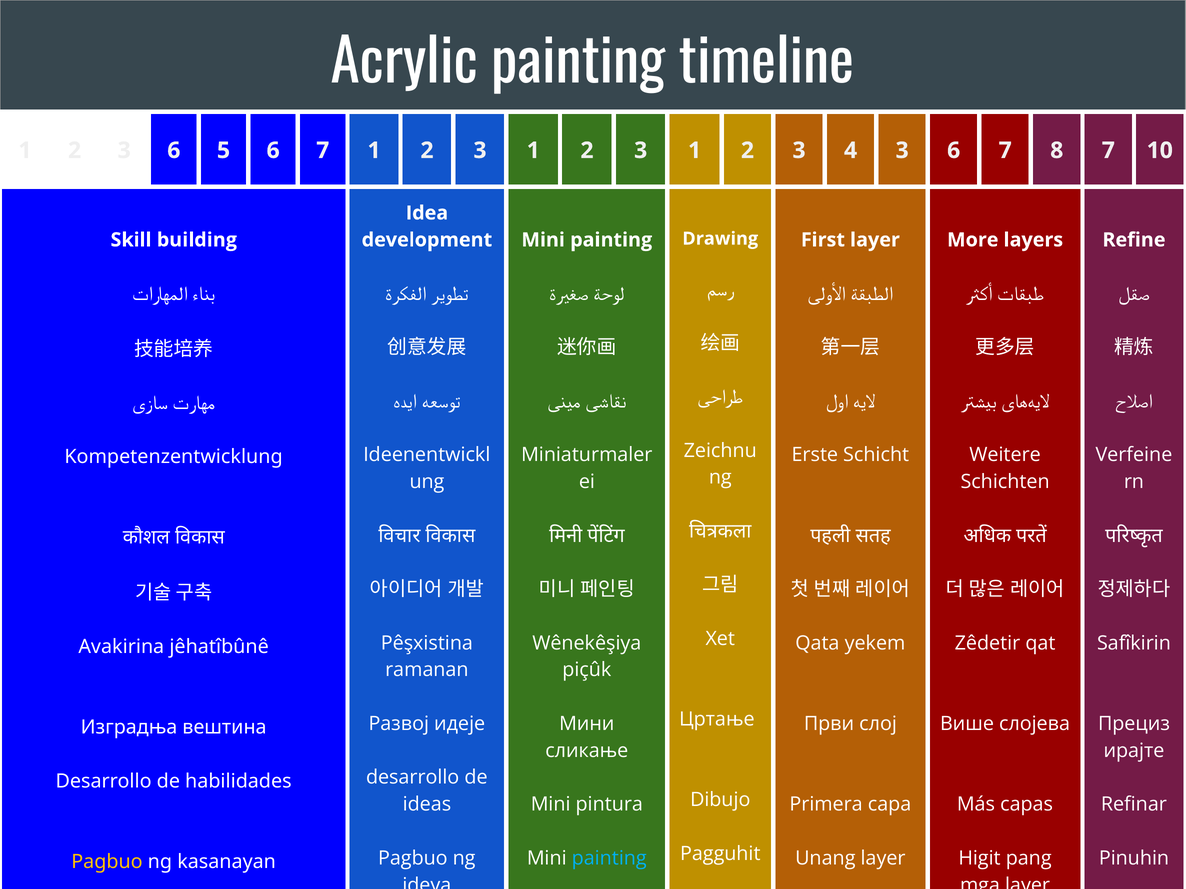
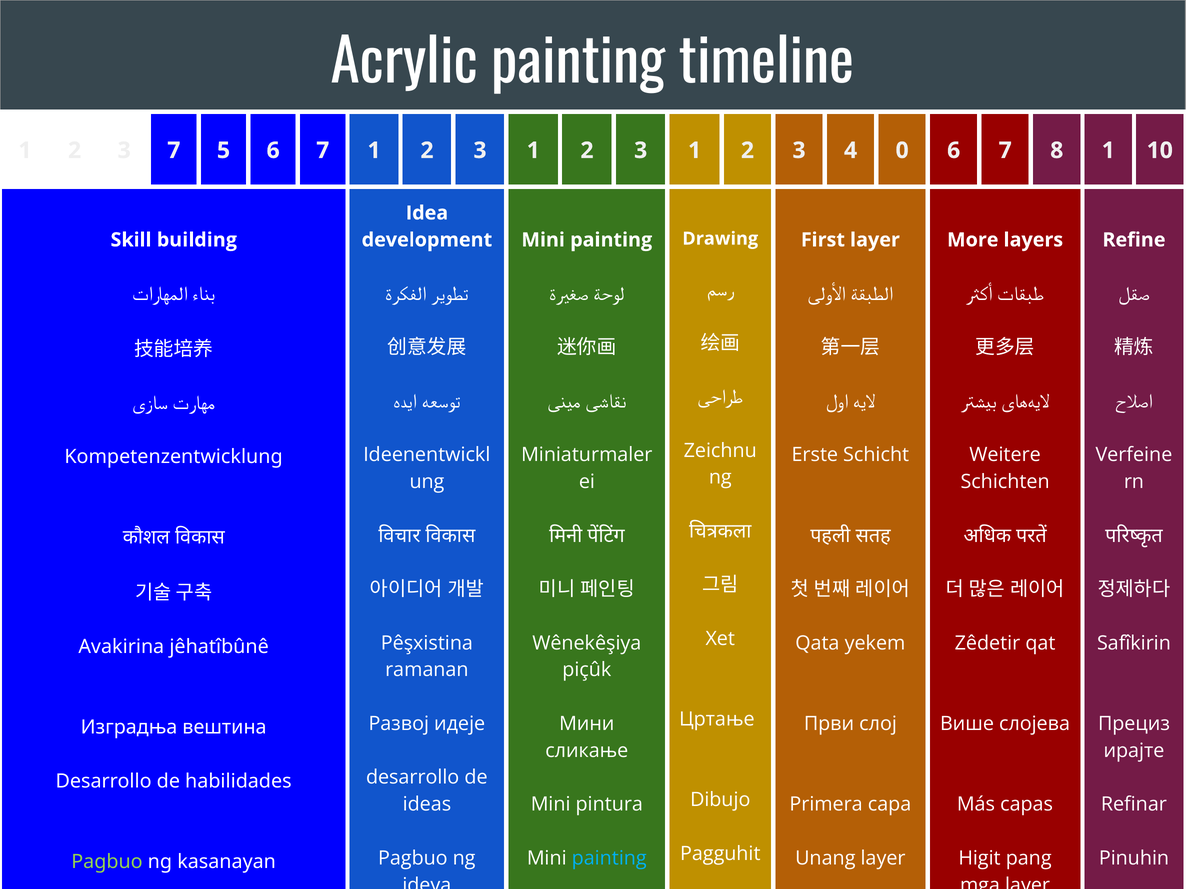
2 3 6: 6 -> 7 (174, 151)
4 3: 3 -> 0 (902, 151)
8 7: 7 -> 1 (1108, 151)
Pagbuo colour: yellow -> light green (107, 862)
